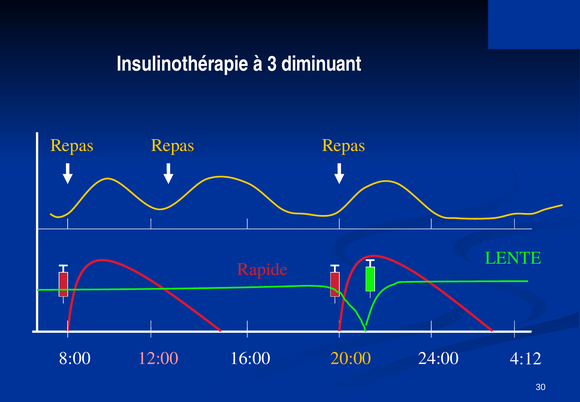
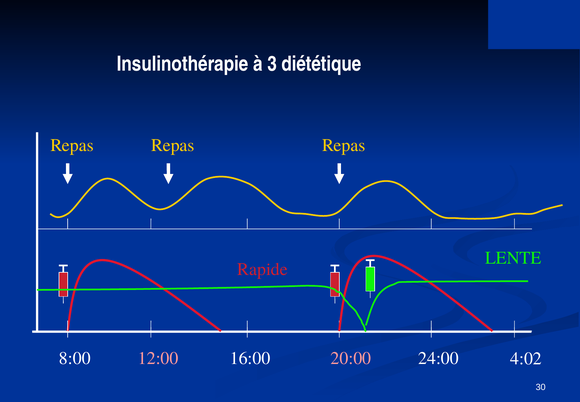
diminuant: diminuant -> diététique (321, 64)
20:00 colour: yellow -> pink (351, 358)
4:12: 4:12 -> 4:02 (526, 358)
